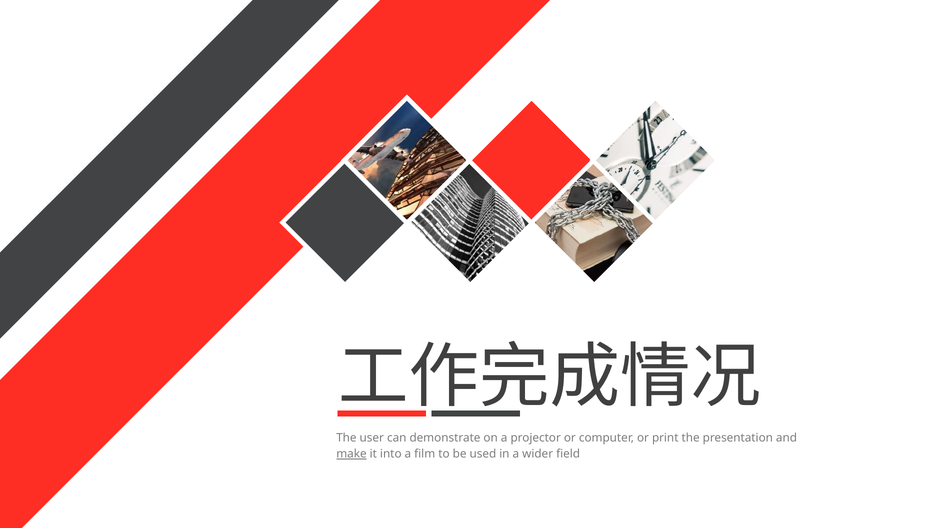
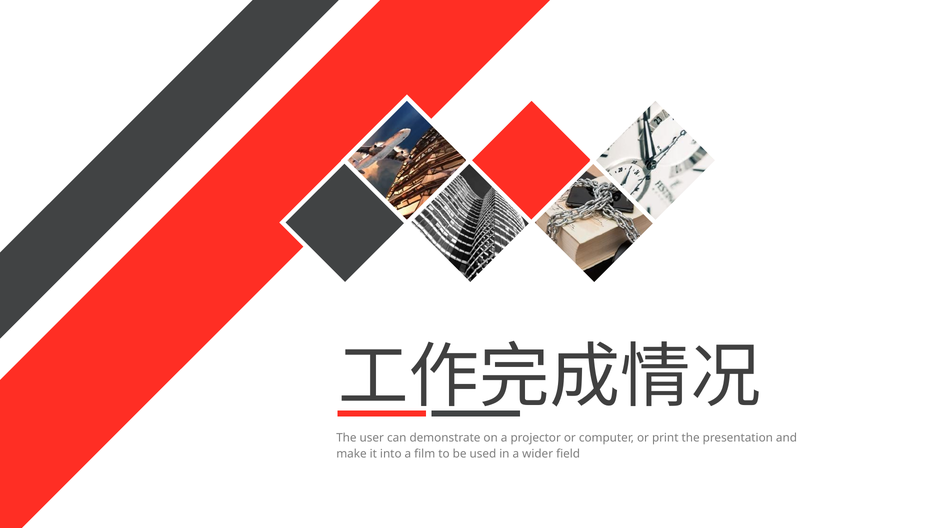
make underline: present -> none (351, 454)
